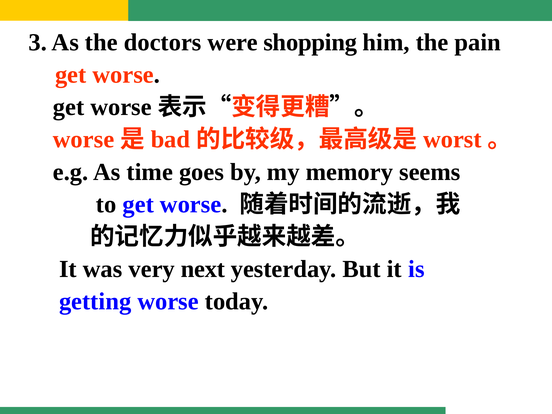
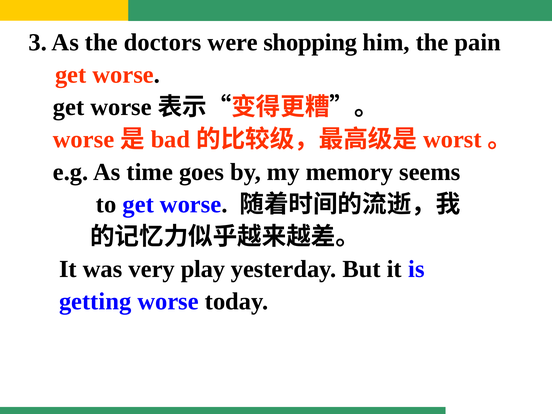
next: next -> play (203, 269)
